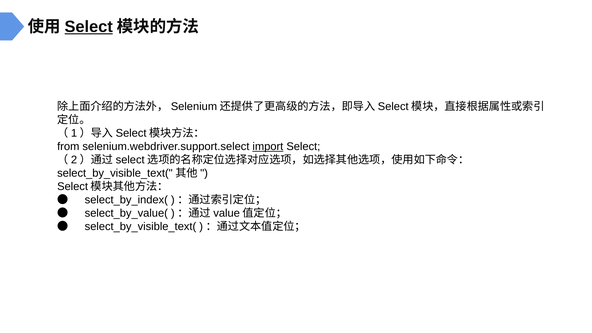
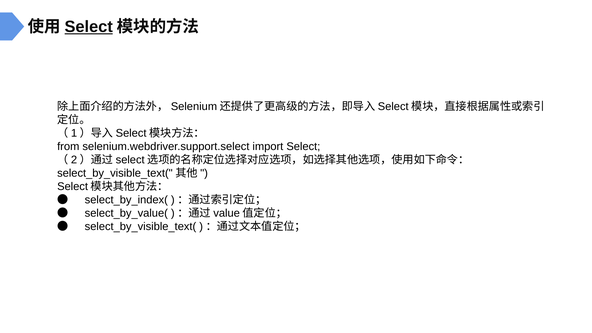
import underline: present -> none (268, 147)
